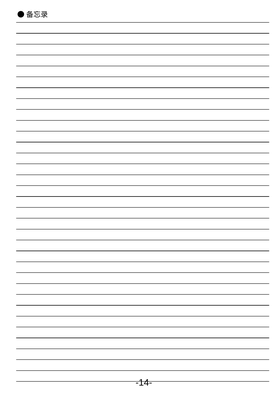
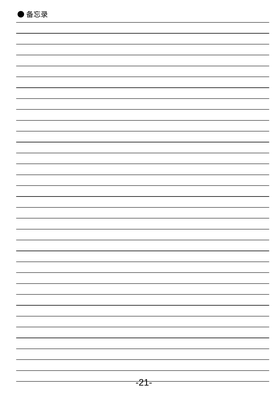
-14-: -14- -> -21- (144, 382)
